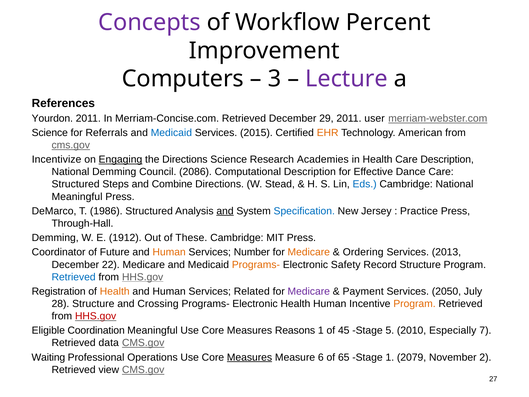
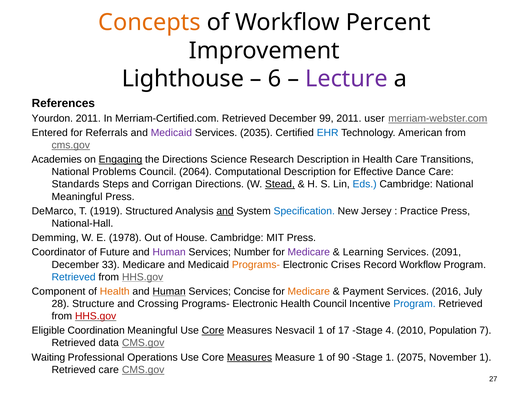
Concepts colour: purple -> orange (149, 22)
Computers: Computers -> Lighthouse (183, 79)
3: 3 -> 6 (275, 79)
Merriam-Concise.com: Merriam-Concise.com -> Merriam-Certified.com (167, 118)
29: 29 -> 99 (326, 118)
Science: Science -> Entered (50, 133)
Medicaid colour: blue -> purple (171, 133)
2015: 2015 -> 2035 (256, 133)
EHR colour: orange -> blue (328, 133)
Incentivize: Incentivize -> Academies (57, 159)
Research Academies: Academies -> Description (323, 159)
Care Description: Description -> Transitions (447, 159)
National Demming: Demming -> Problems (114, 172)
2086: 2086 -> 2064 (196, 172)
Structured: Structured -> Standards (76, 184)
Combine: Combine -> Corrigan (172, 184)
Stead underline: none -> present (280, 184)
1986: 1986 -> 1919 (106, 211)
Through-Hall: Through-Hall -> National-Hall (82, 223)
1912: 1912 -> 1978 (125, 238)
These: These -> House (191, 238)
Human colour: orange -> purple (169, 252)
Medicare colour: orange -> purple (309, 252)
Ordering: Ordering -> Learning (363, 252)
2013: 2013 -> 2091 (446, 252)
22: 22 -> 33 (111, 264)
Safety: Safety -> Crises (346, 264)
Record Structure: Structure -> Workflow (420, 264)
Registration: Registration -> Component (59, 291)
Human underline: none -> present (169, 291)
Related: Related -> Concise (252, 291)
Medicare colour: purple -> orange (309, 291)
2050: 2050 -> 2016 (446, 291)
Health Human: Human -> Council (330, 304)
Program colour: orange -> blue (414, 304)
Core underline: none -> present (213, 330)
Reasons: Reasons -> Nesvacil (295, 330)
45: 45 -> 17 (344, 330)
5: 5 -> 4 (390, 330)
Especially: Especially -> Population (453, 330)
Measure 6: 6 -> 1 (321, 357)
65: 65 -> 90 (344, 357)
2079: 2079 -> 2075 (412, 357)
November 2: 2 -> 1 (485, 357)
Retrieved view: view -> care (109, 369)
